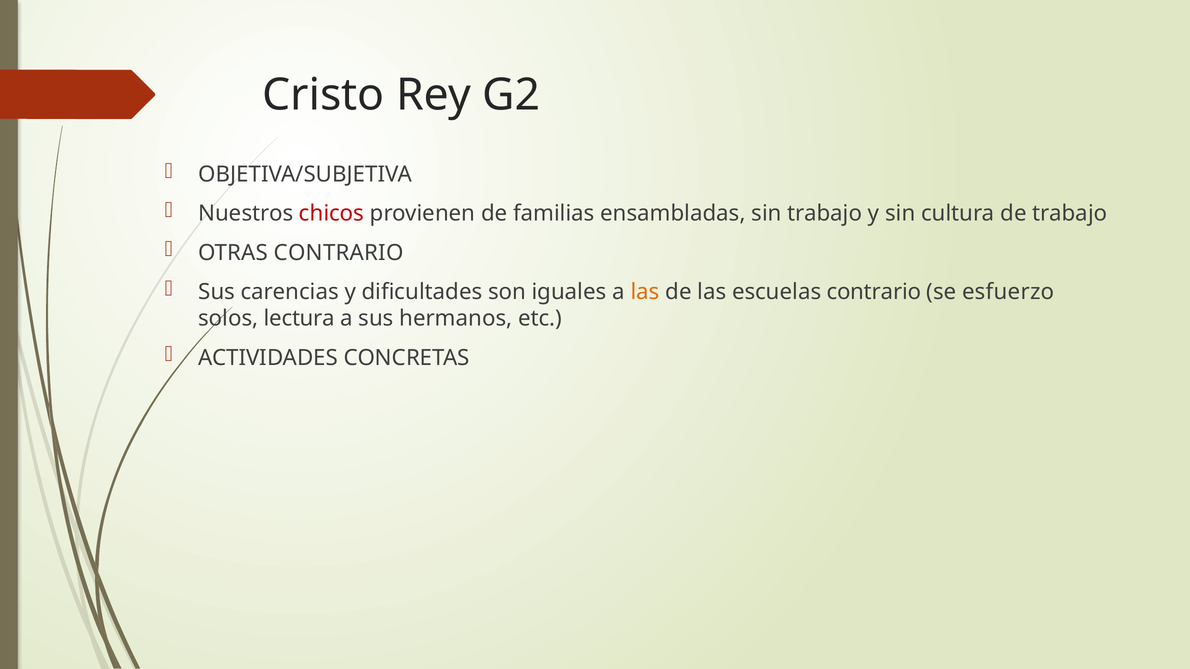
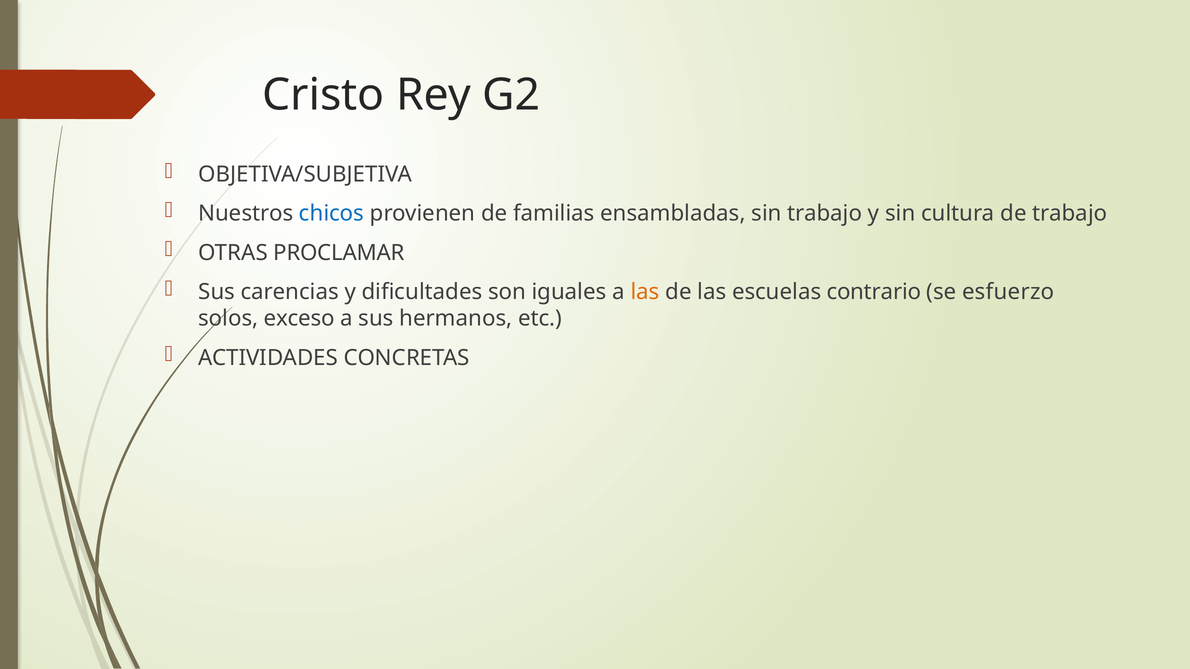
chicos colour: red -> blue (332, 214)
OTRAS CONTRARIO: CONTRARIO -> PROCLAMAR (339, 253)
lectura: lectura -> exceso (299, 319)
